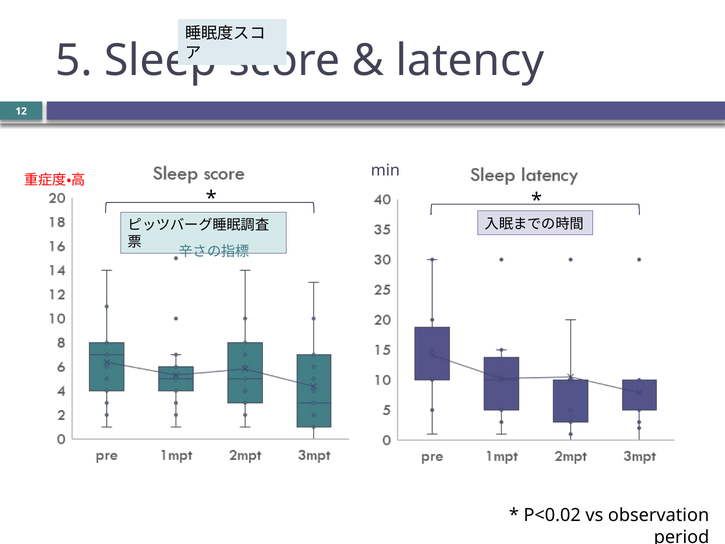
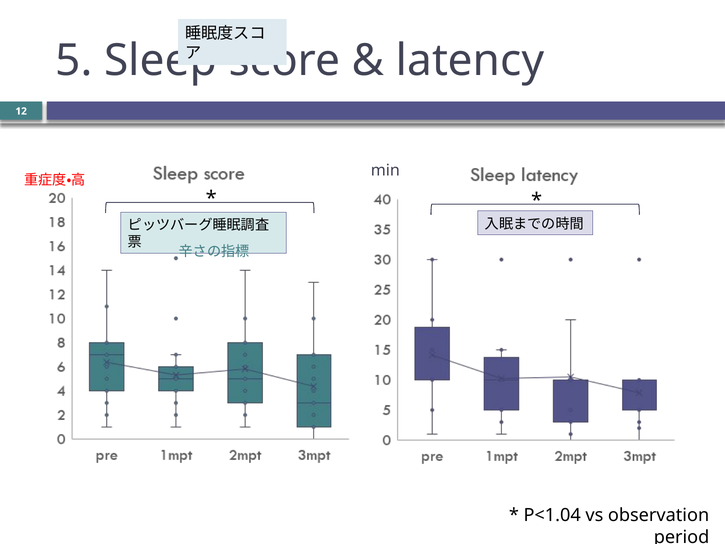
P<0.02: P<0.02 -> P<1.04 (552, 515)
